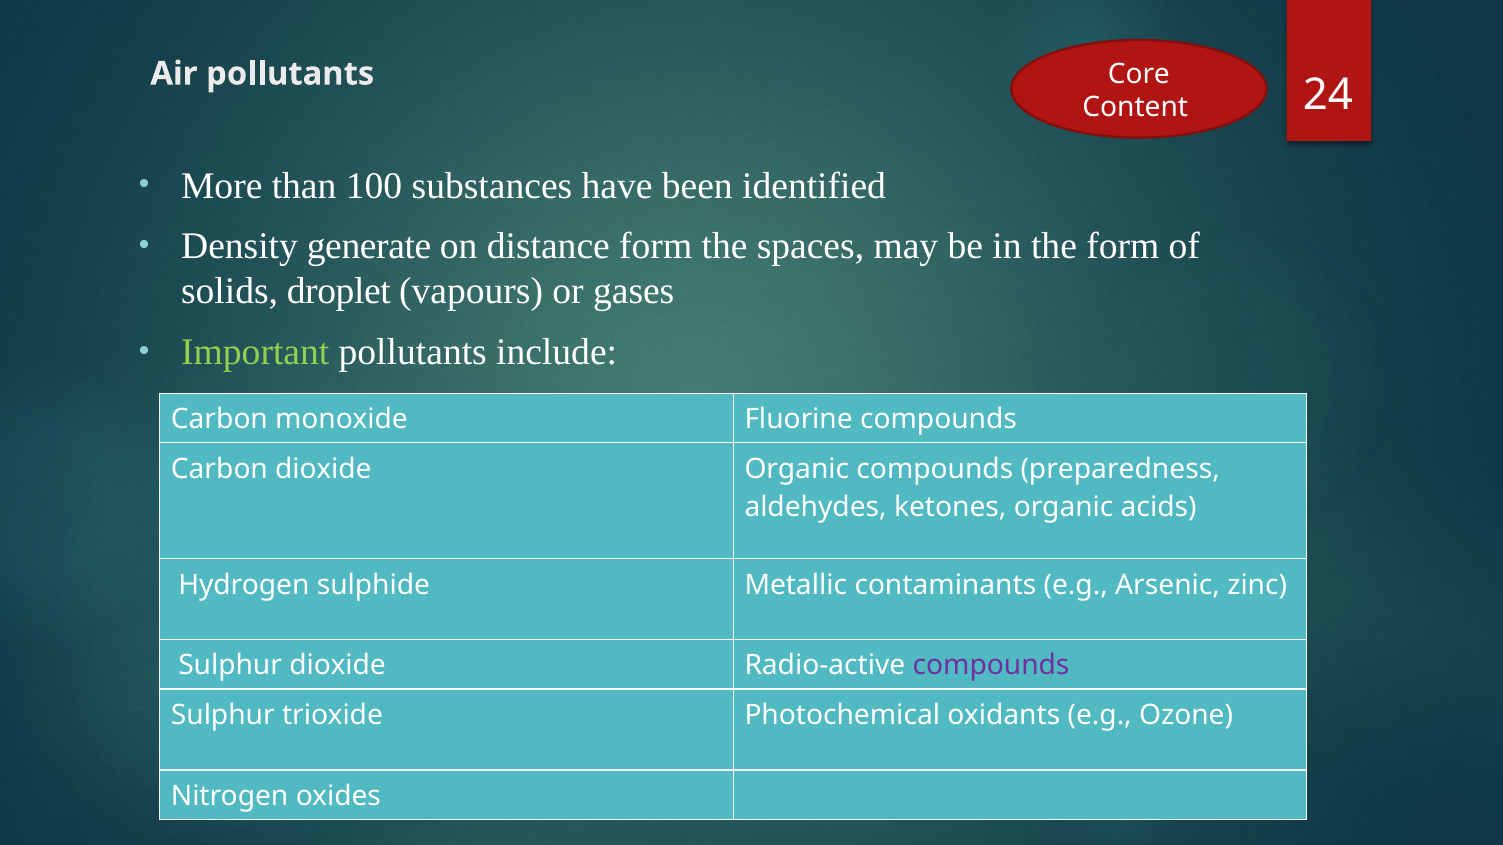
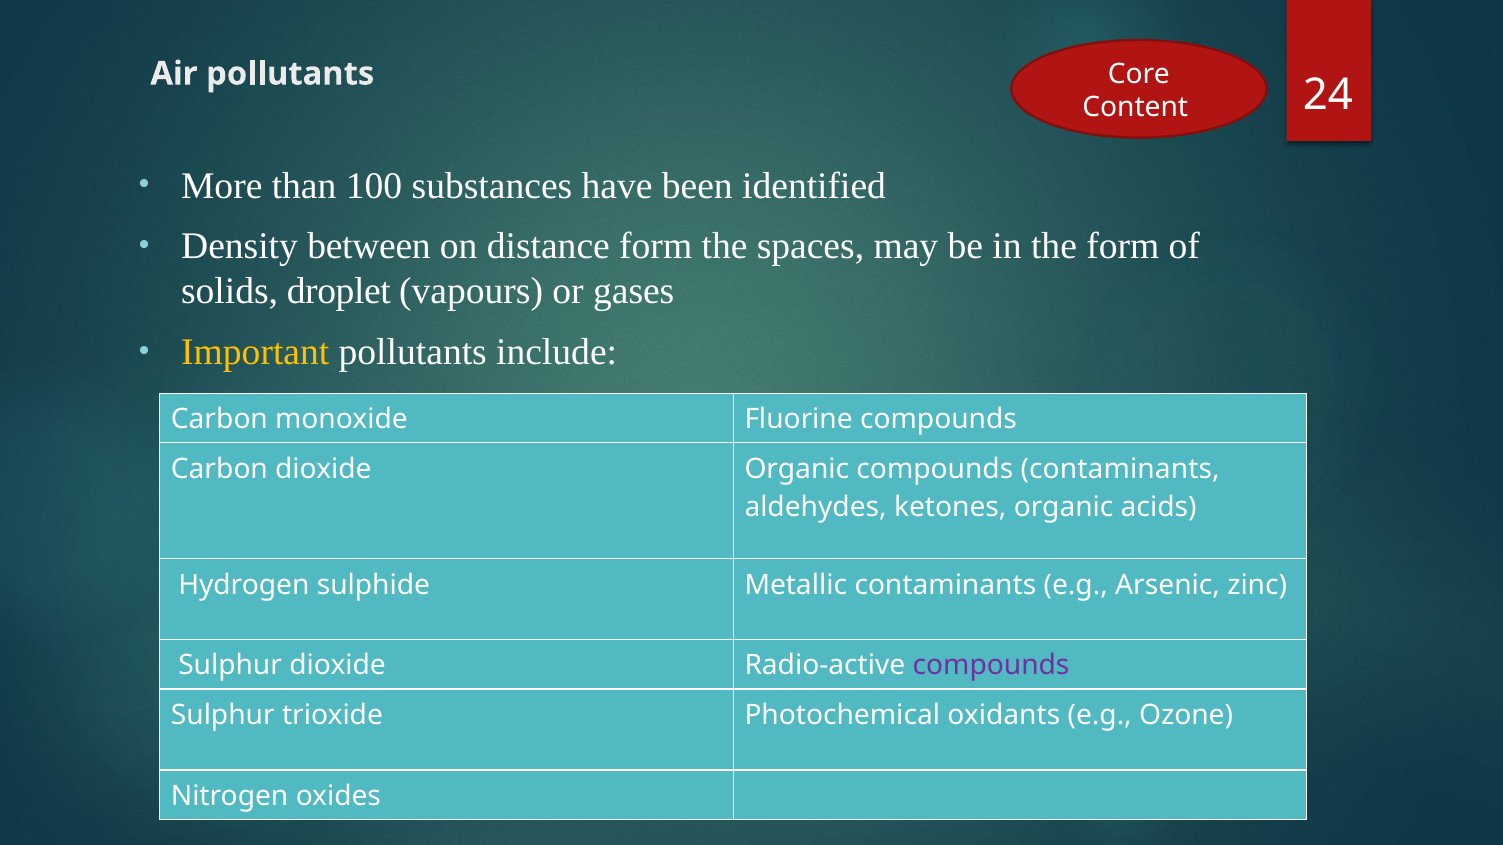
generate: generate -> between (369, 247)
Important colour: light green -> yellow (255, 352)
compounds preparedness: preparedness -> contaminants (1120, 469)
